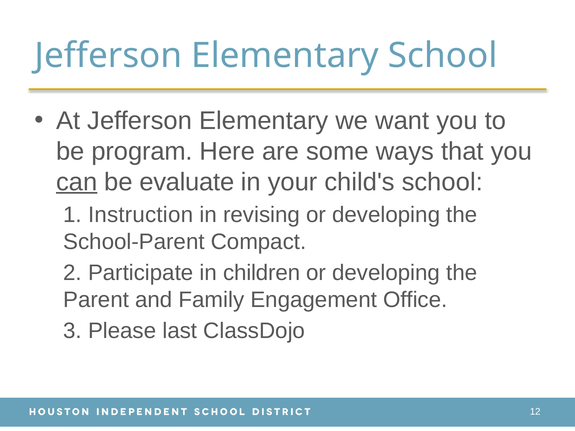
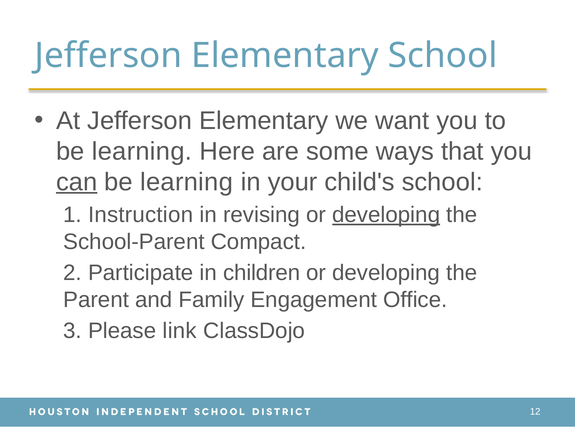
program: program -> learning (142, 151)
evaluate: evaluate -> learning (187, 182)
developing underline: none -> present (386, 215)
last: last -> link (180, 331)
